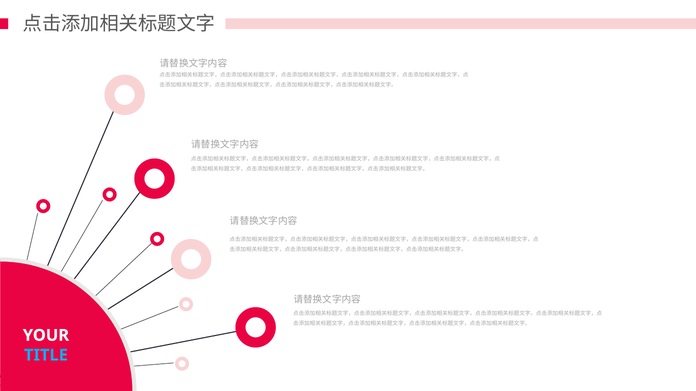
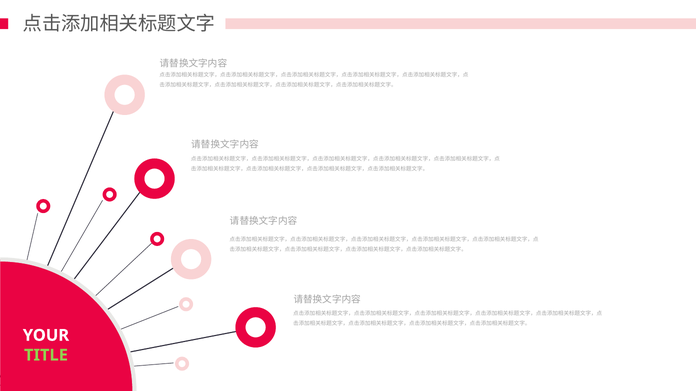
TITLE colour: light blue -> light green (46, 356)
